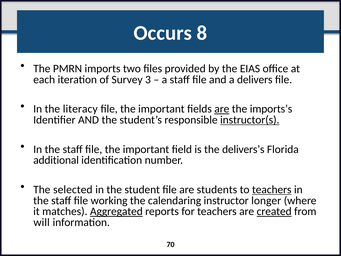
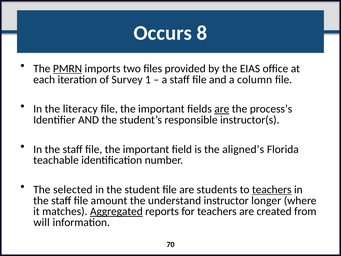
PMRN underline: none -> present (68, 69)
3: 3 -> 1 (148, 79)
delivers: delivers -> column (255, 79)
imports’s: imports’s -> process’s (271, 109)
instructor(s underline: present -> none (250, 120)
delivers’s: delivers’s -> aligned’s (243, 149)
additional: additional -> teachable (56, 160)
working: working -> amount (109, 200)
calendaring: calendaring -> understand (175, 200)
created underline: present -> none (274, 211)
